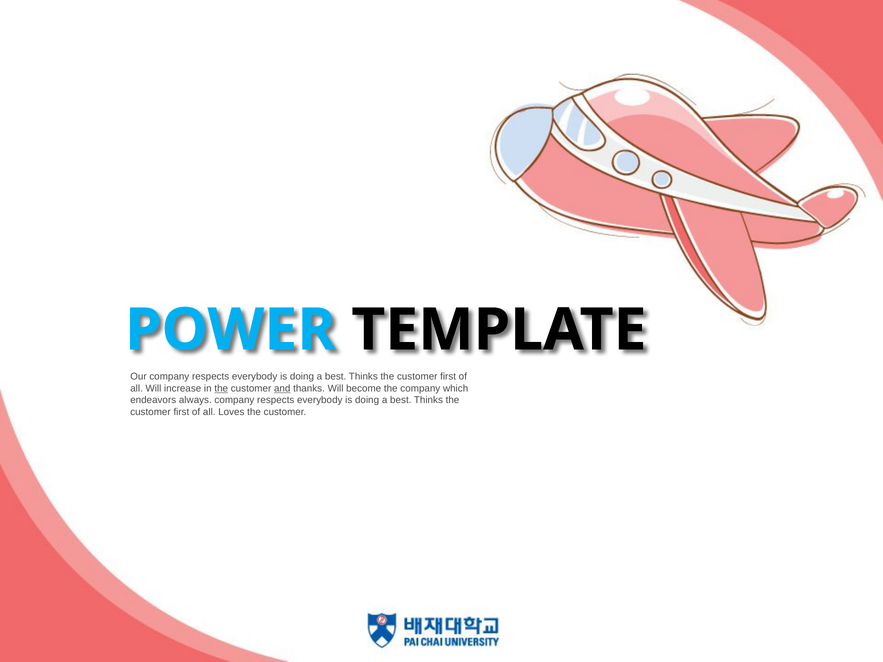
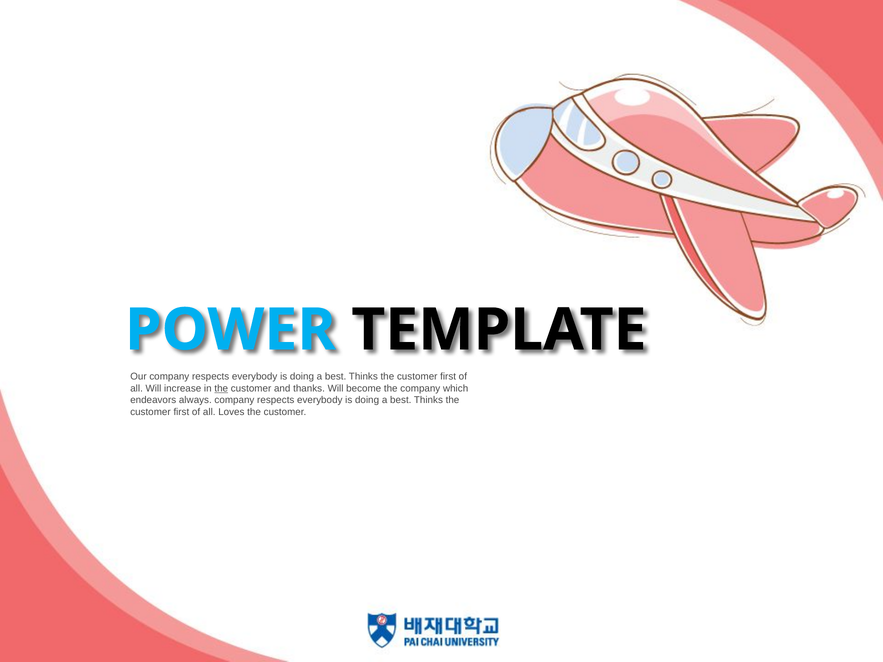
and underline: present -> none (282, 389)
